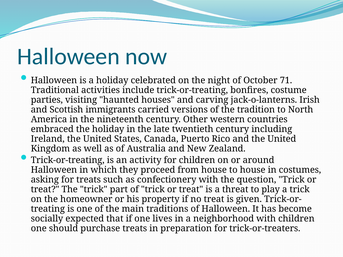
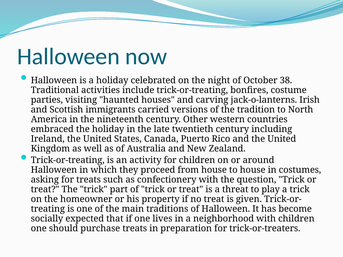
71: 71 -> 38 (286, 80)
